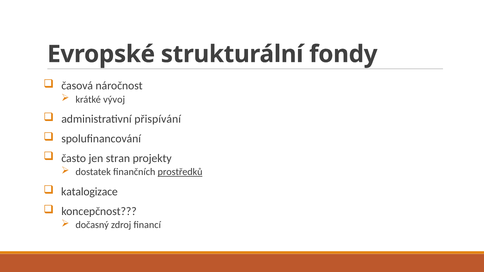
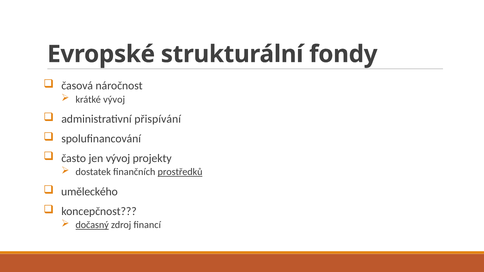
jen stran: stran -> vývoj (118, 158)
katalogizace: katalogizace -> uměleckého (89, 192)
dočasný underline: none -> present (92, 225)
